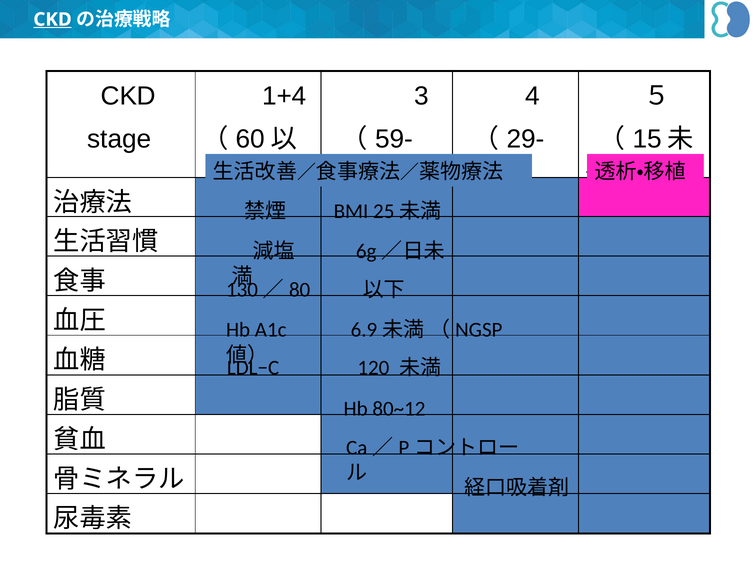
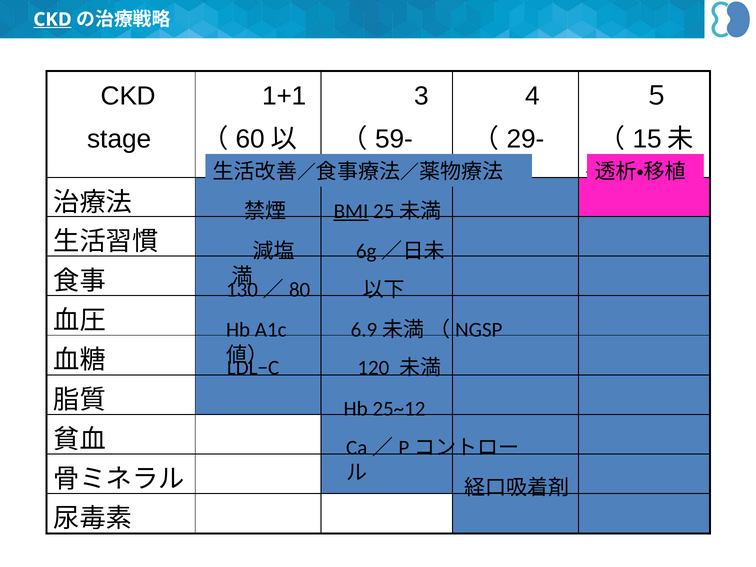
1+4: 1+4 -> 1+1 (284, 96)
BMI underline: none -> present (351, 211)
80~12: 80~12 -> 25~12 (399, 409)
